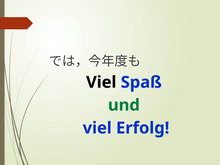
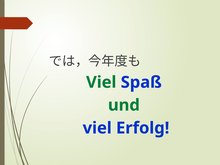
Viel colour: black -> green (101, 82)
